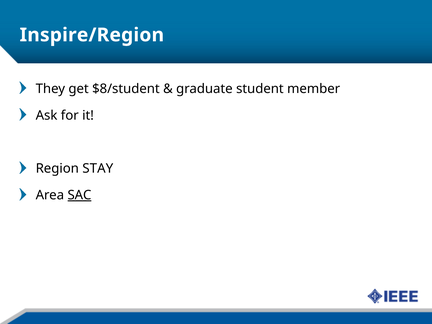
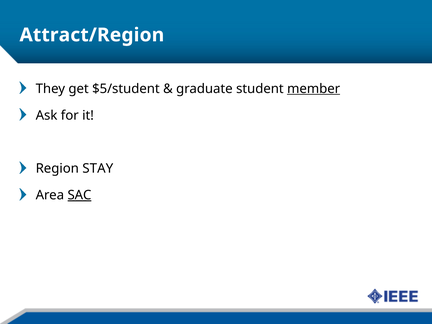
Inspire/Region: Inspire/Region -> Attract/Region (92, 35)
$8/student: $8/student -> $5/student (126, 89)
member underline: none -> present (314, 89)
